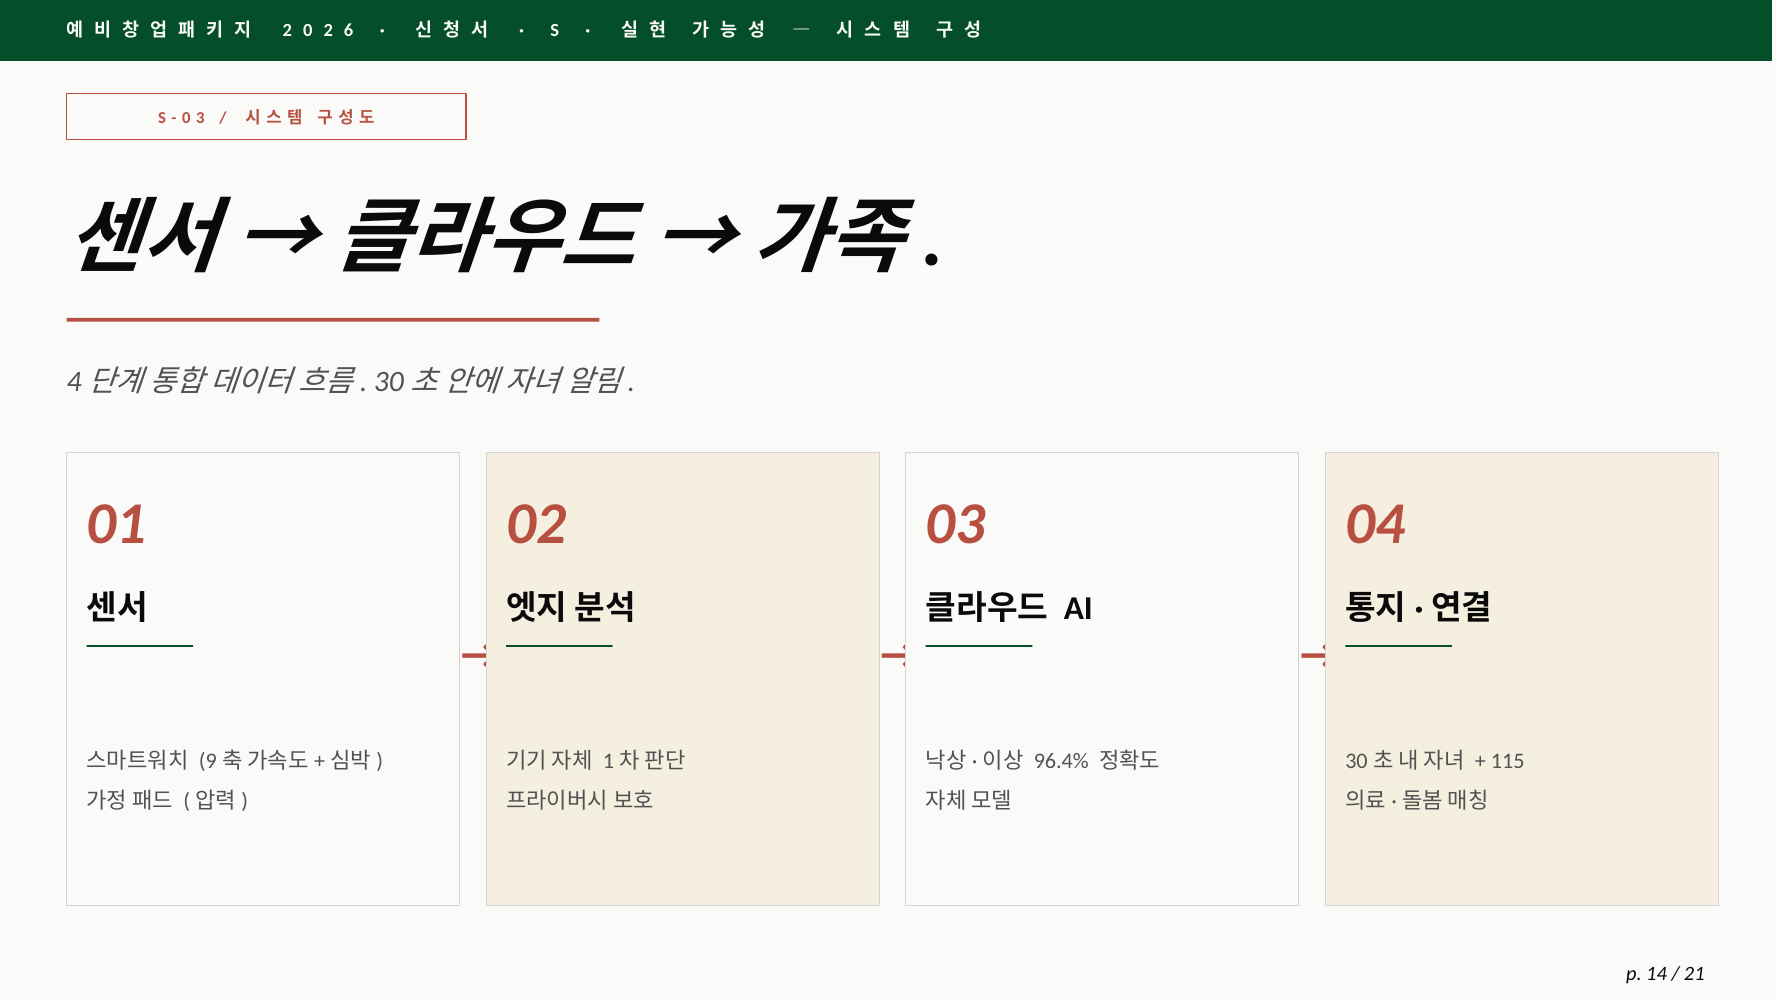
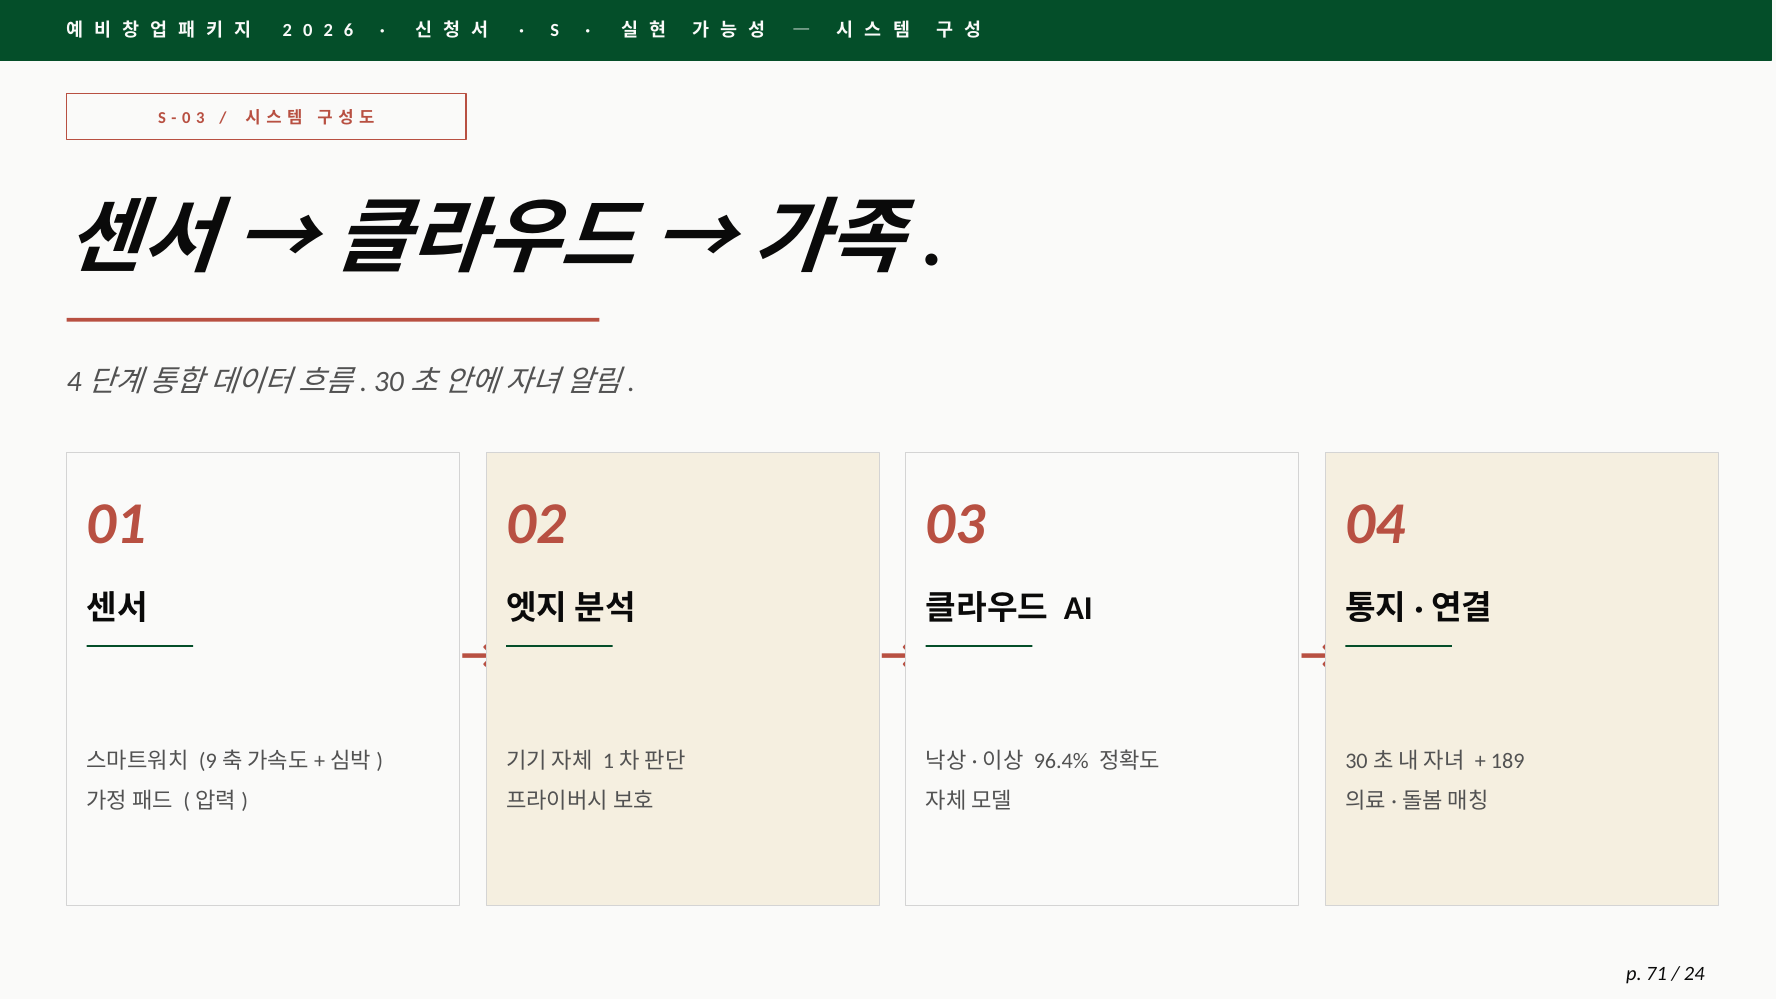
115: 115 -> 189 (1508, 761)
14: 14 -> 71 (1657, 974)
21: 21 -> 24 (1694, 974)
